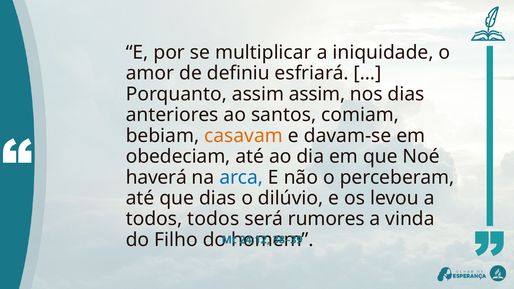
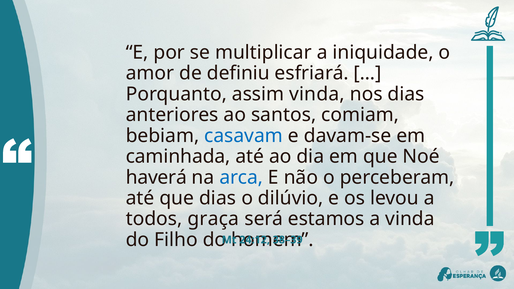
assim assim: assim -> vinda (317, 94)
casavam colour: orange -> blue (244, 136)
obedeciam: obedeciam -> caminhada (178, 157)
todos todos: todos -> graça (213, 219)
rumores: rumores -> estamos (326, 219)
